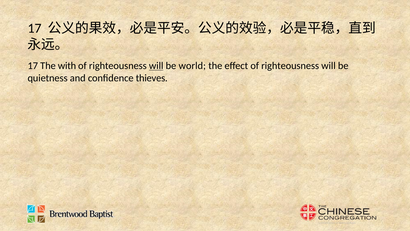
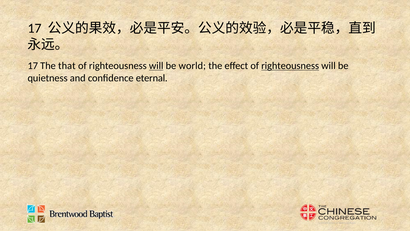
with: with -> that (67, 66)
righteousness underline: none -> present (290, 66)
thieves: thieves -> eternal (152, 78)
